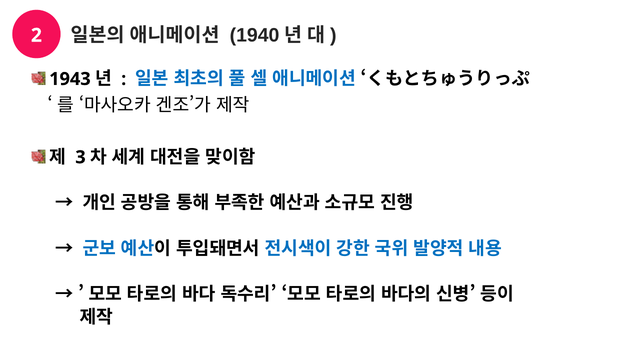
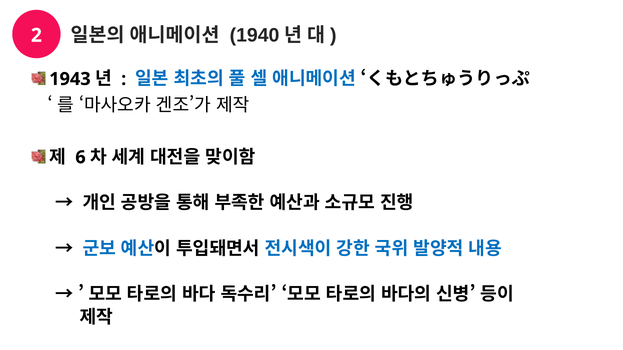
3: 3 -> 6 (80, 157)
